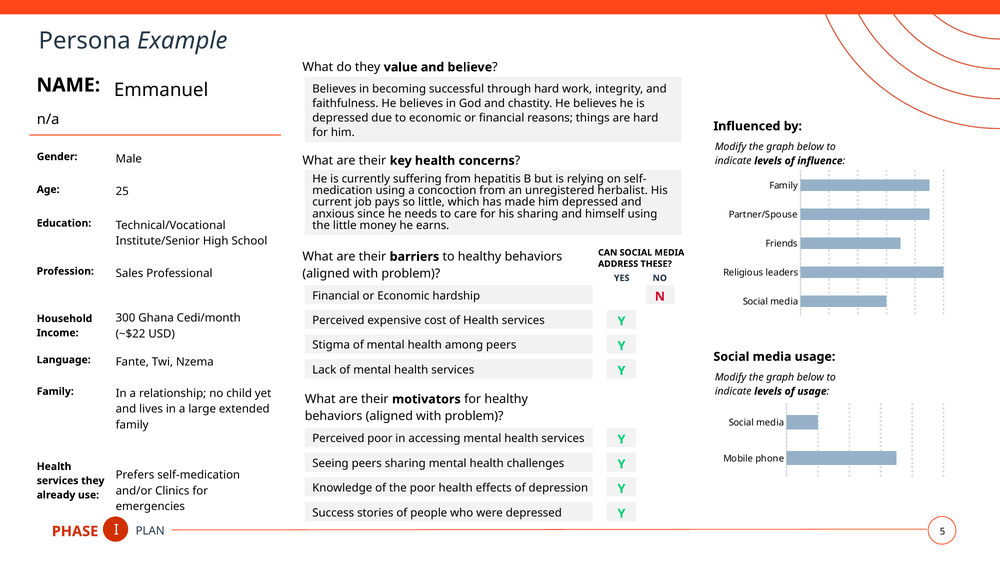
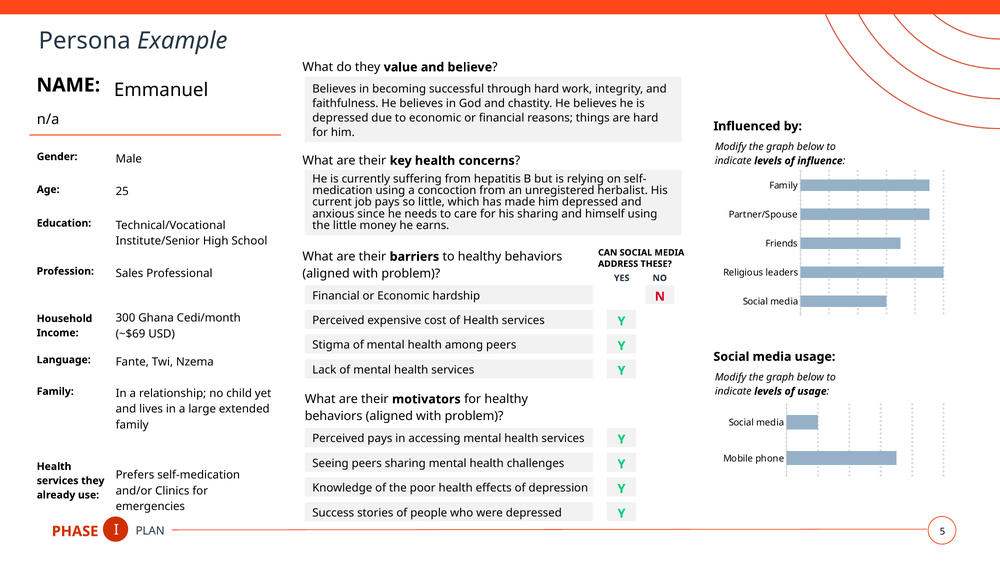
~$22: ~$22 -> ~$69 (131, 334)
Perceived poor: poor -> pays (380, 439)
